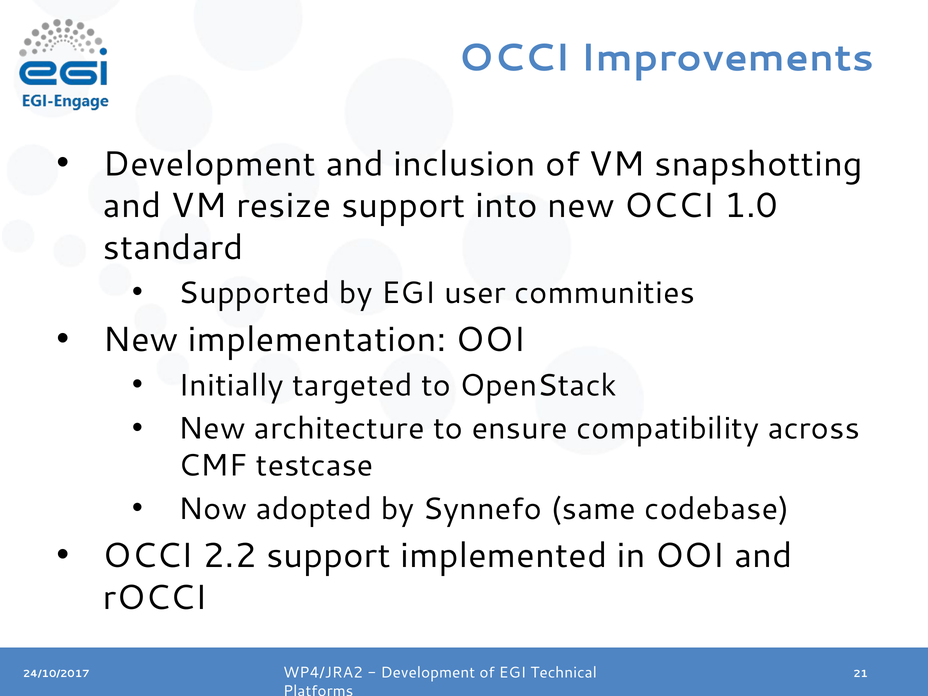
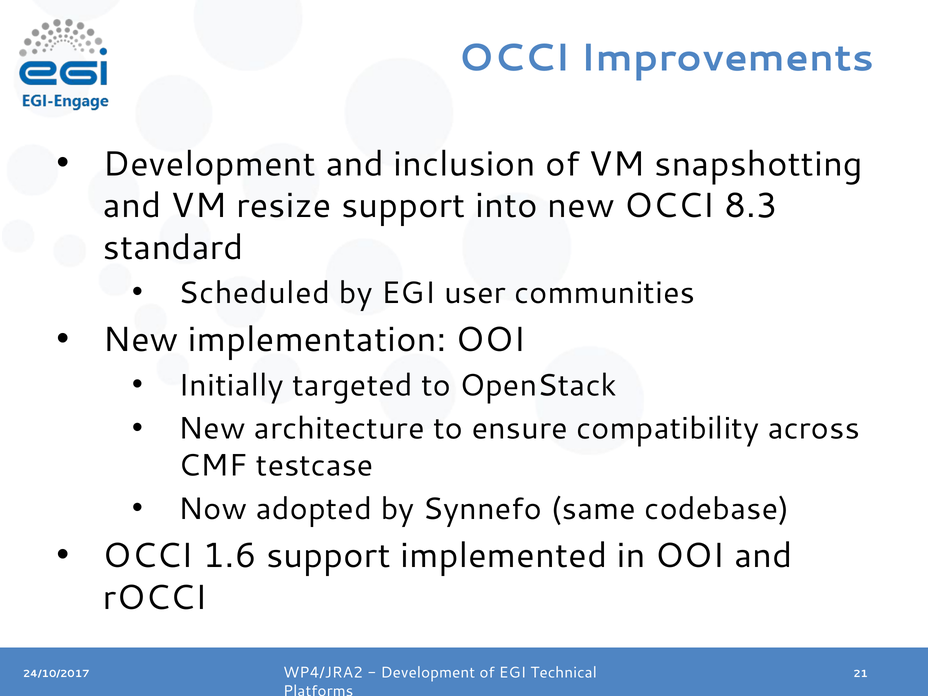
1.0: 1.0 -> 8.3 (751, 206)
Supported: Supported -> Scheduled (254, 293)
2.2: 2.2 -> 1.6 (230, 556)
